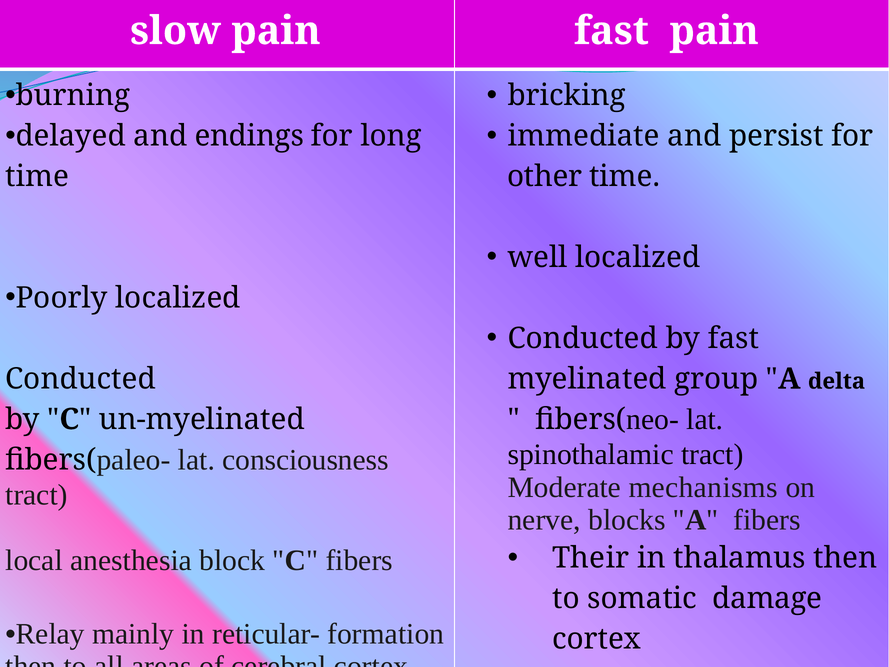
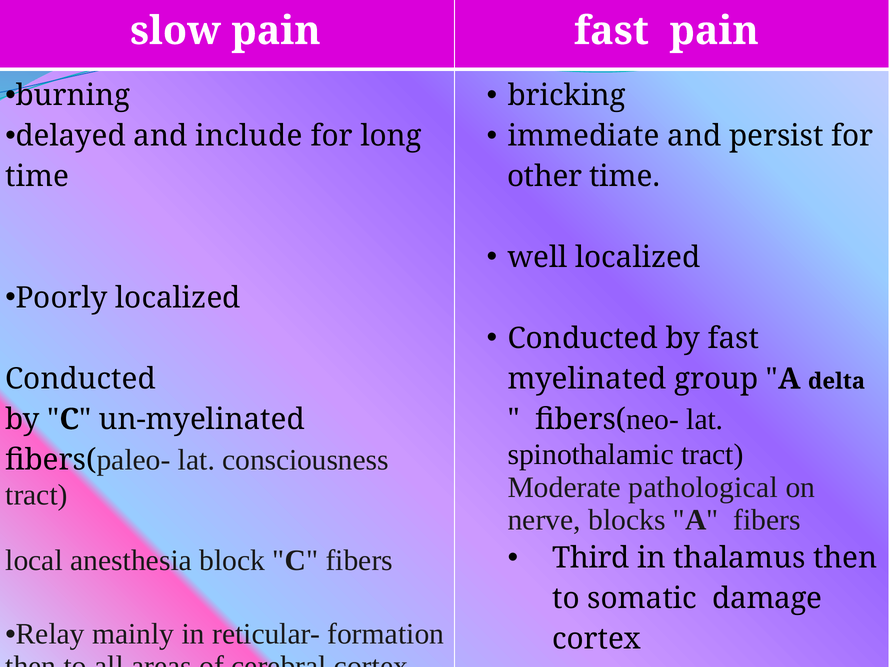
endings: endings -> include (249, 136)
mechanisms: mechanisms -> pathological (703, 487)
Their: Their -> Third (591, 558)
